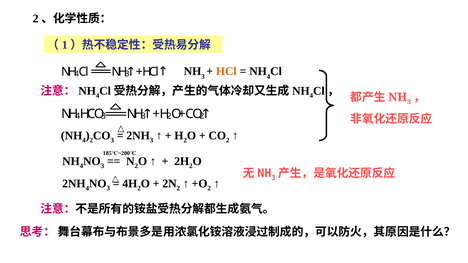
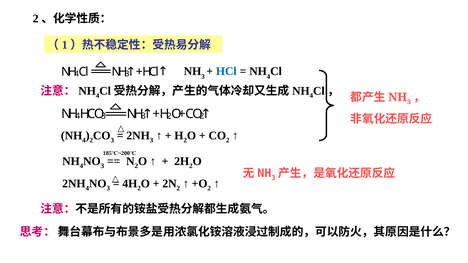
HCl colour: orange -> blue (226, 71)
